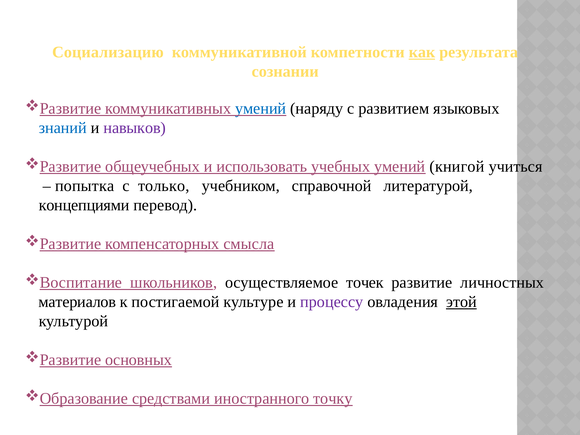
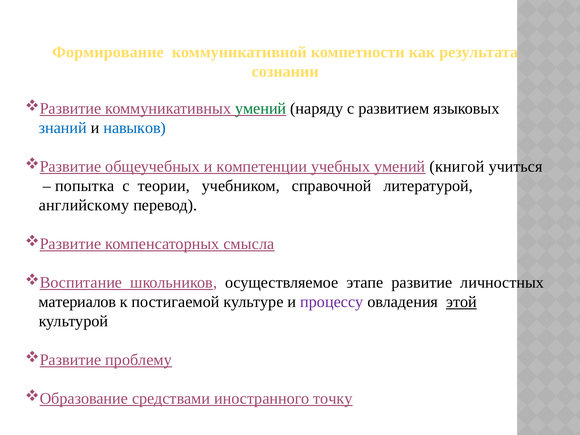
Социализацию: Социализацию -> Формирование (108, 52)
как underline: present -> none (422, 52)
умений colour: blue -> green (261, 108)
навыков colour: purple -> blue (135, 128)
использовать: использовать -> компетенции (262, 166)
только: только -> теории (164, 186)
концепциями: концепциями -> английскому (84, 205)
точек: точек -> этапе (365, 282)
основных: основных -> проблему (139, 360)
